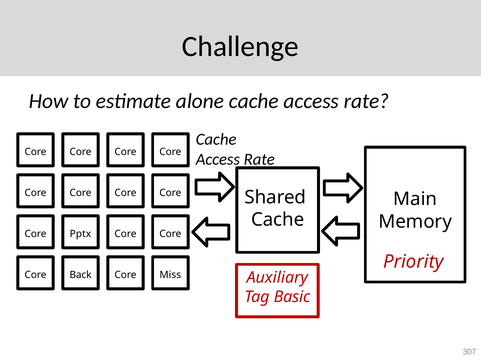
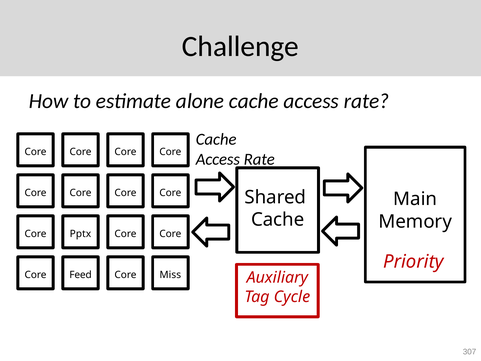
Back: Back -> Feed (81, 275)
Basic: Basic -> Cycle (292, 297)
